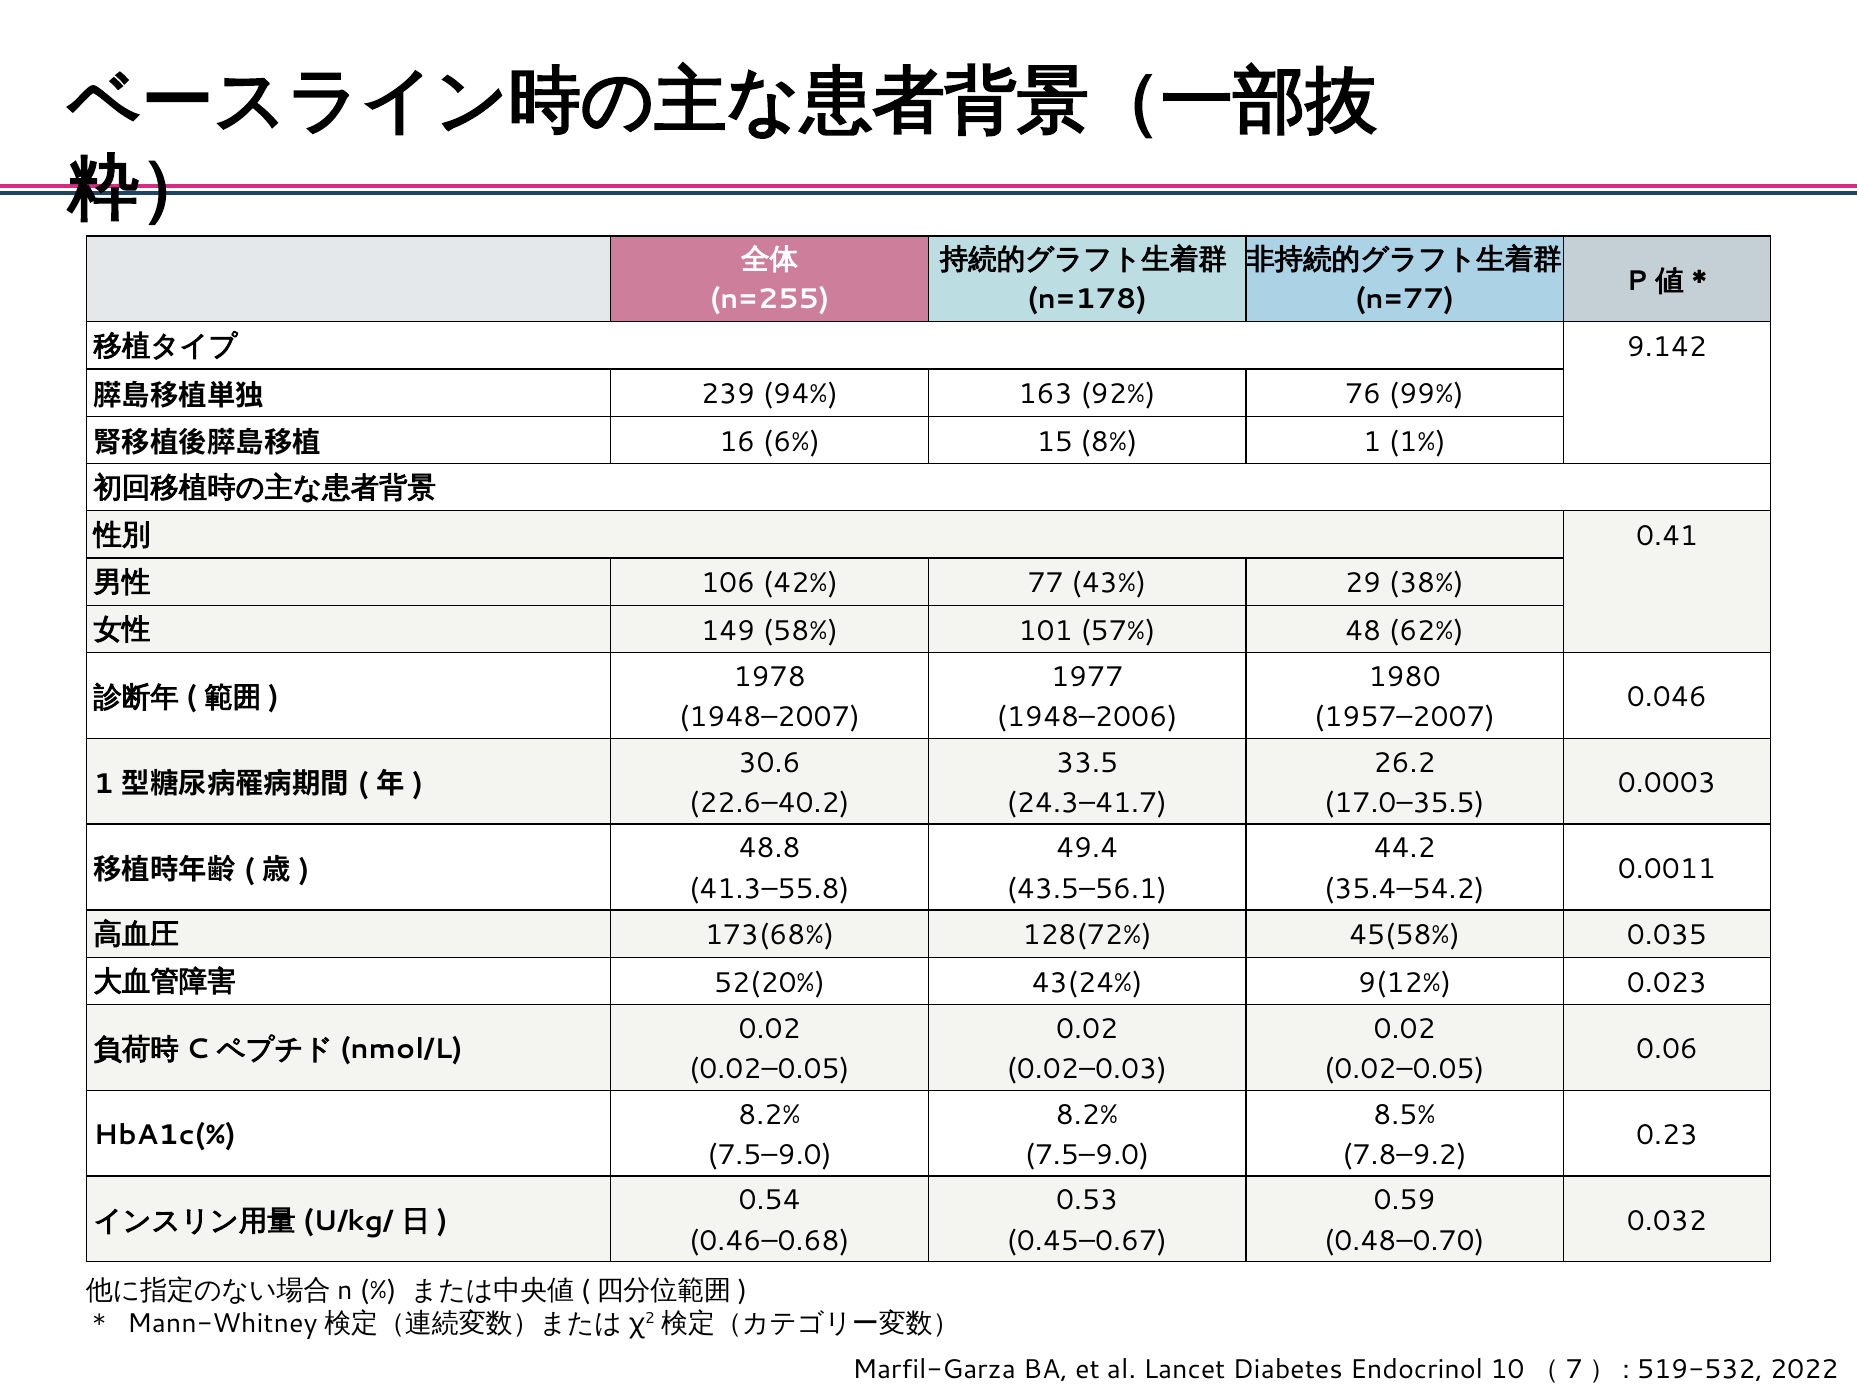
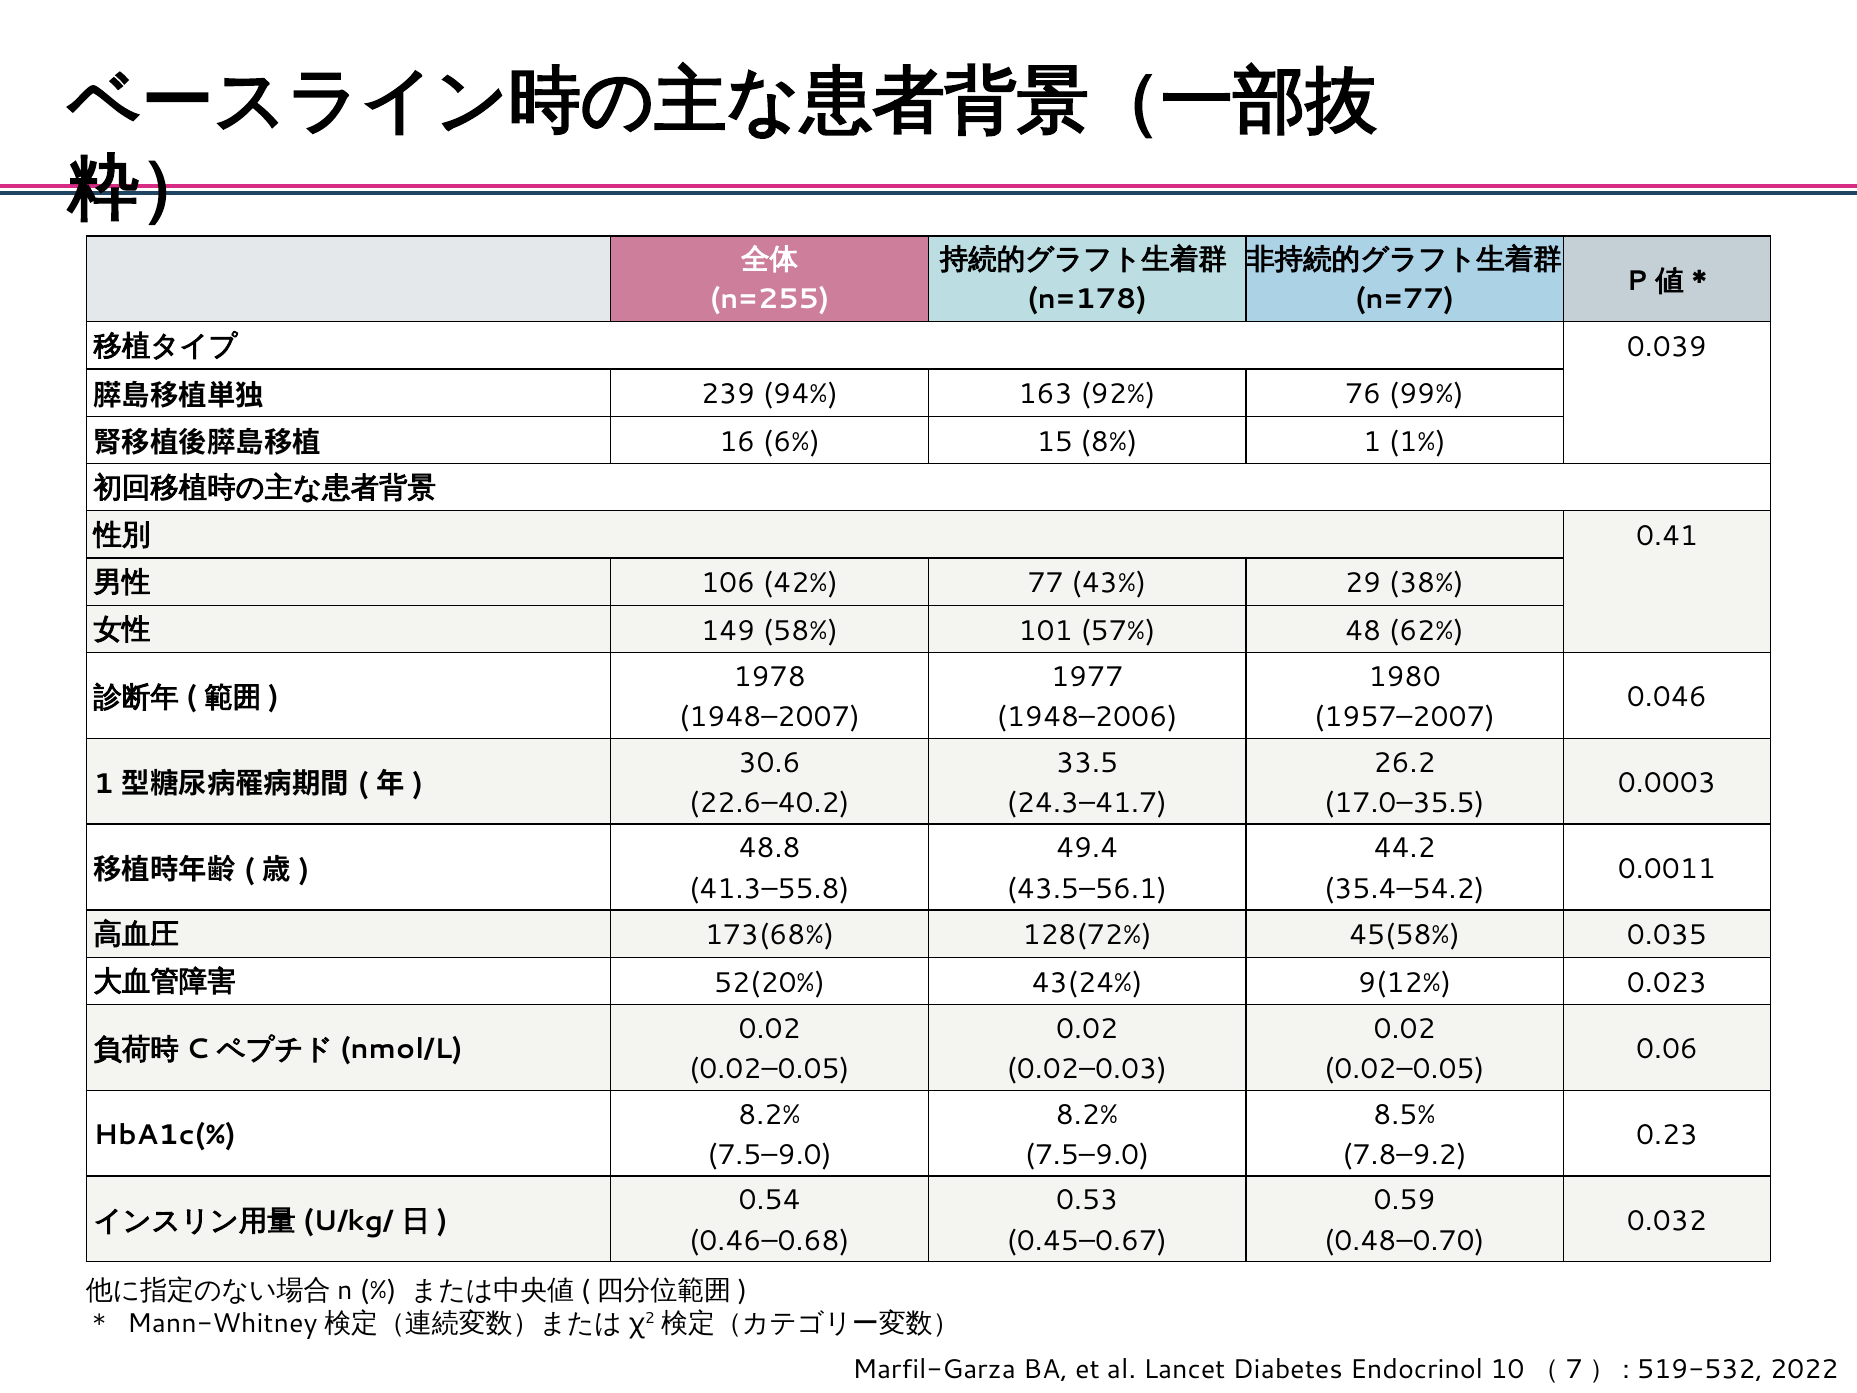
9.142: 9.142 -> 0.039 (1667, 347)
